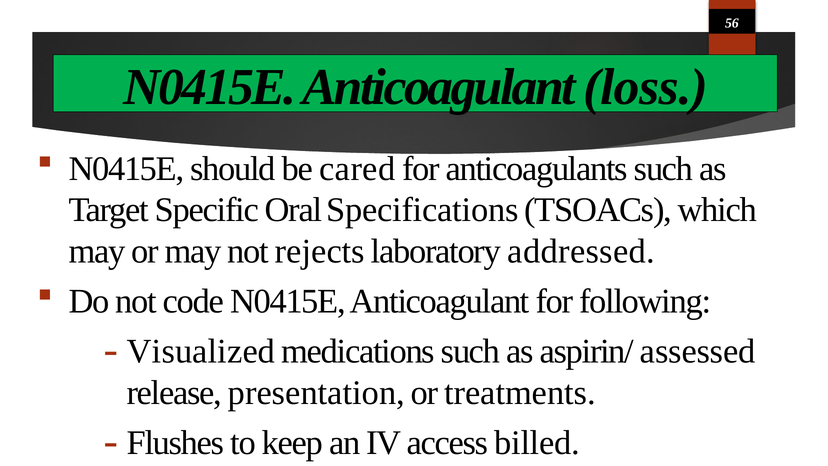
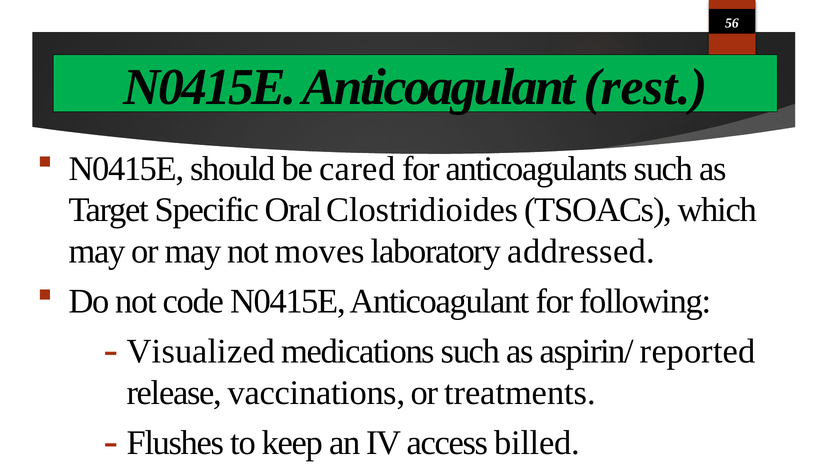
loss: loss -> rest (646, 87)
Specifications: Specifications -> Clostridioides (422, 210)
rejects: rejects -> moves (320, 251)
assessed: assessed -> reported (698, 351)
presentation: presentation -> vaccinations (317, 393)
